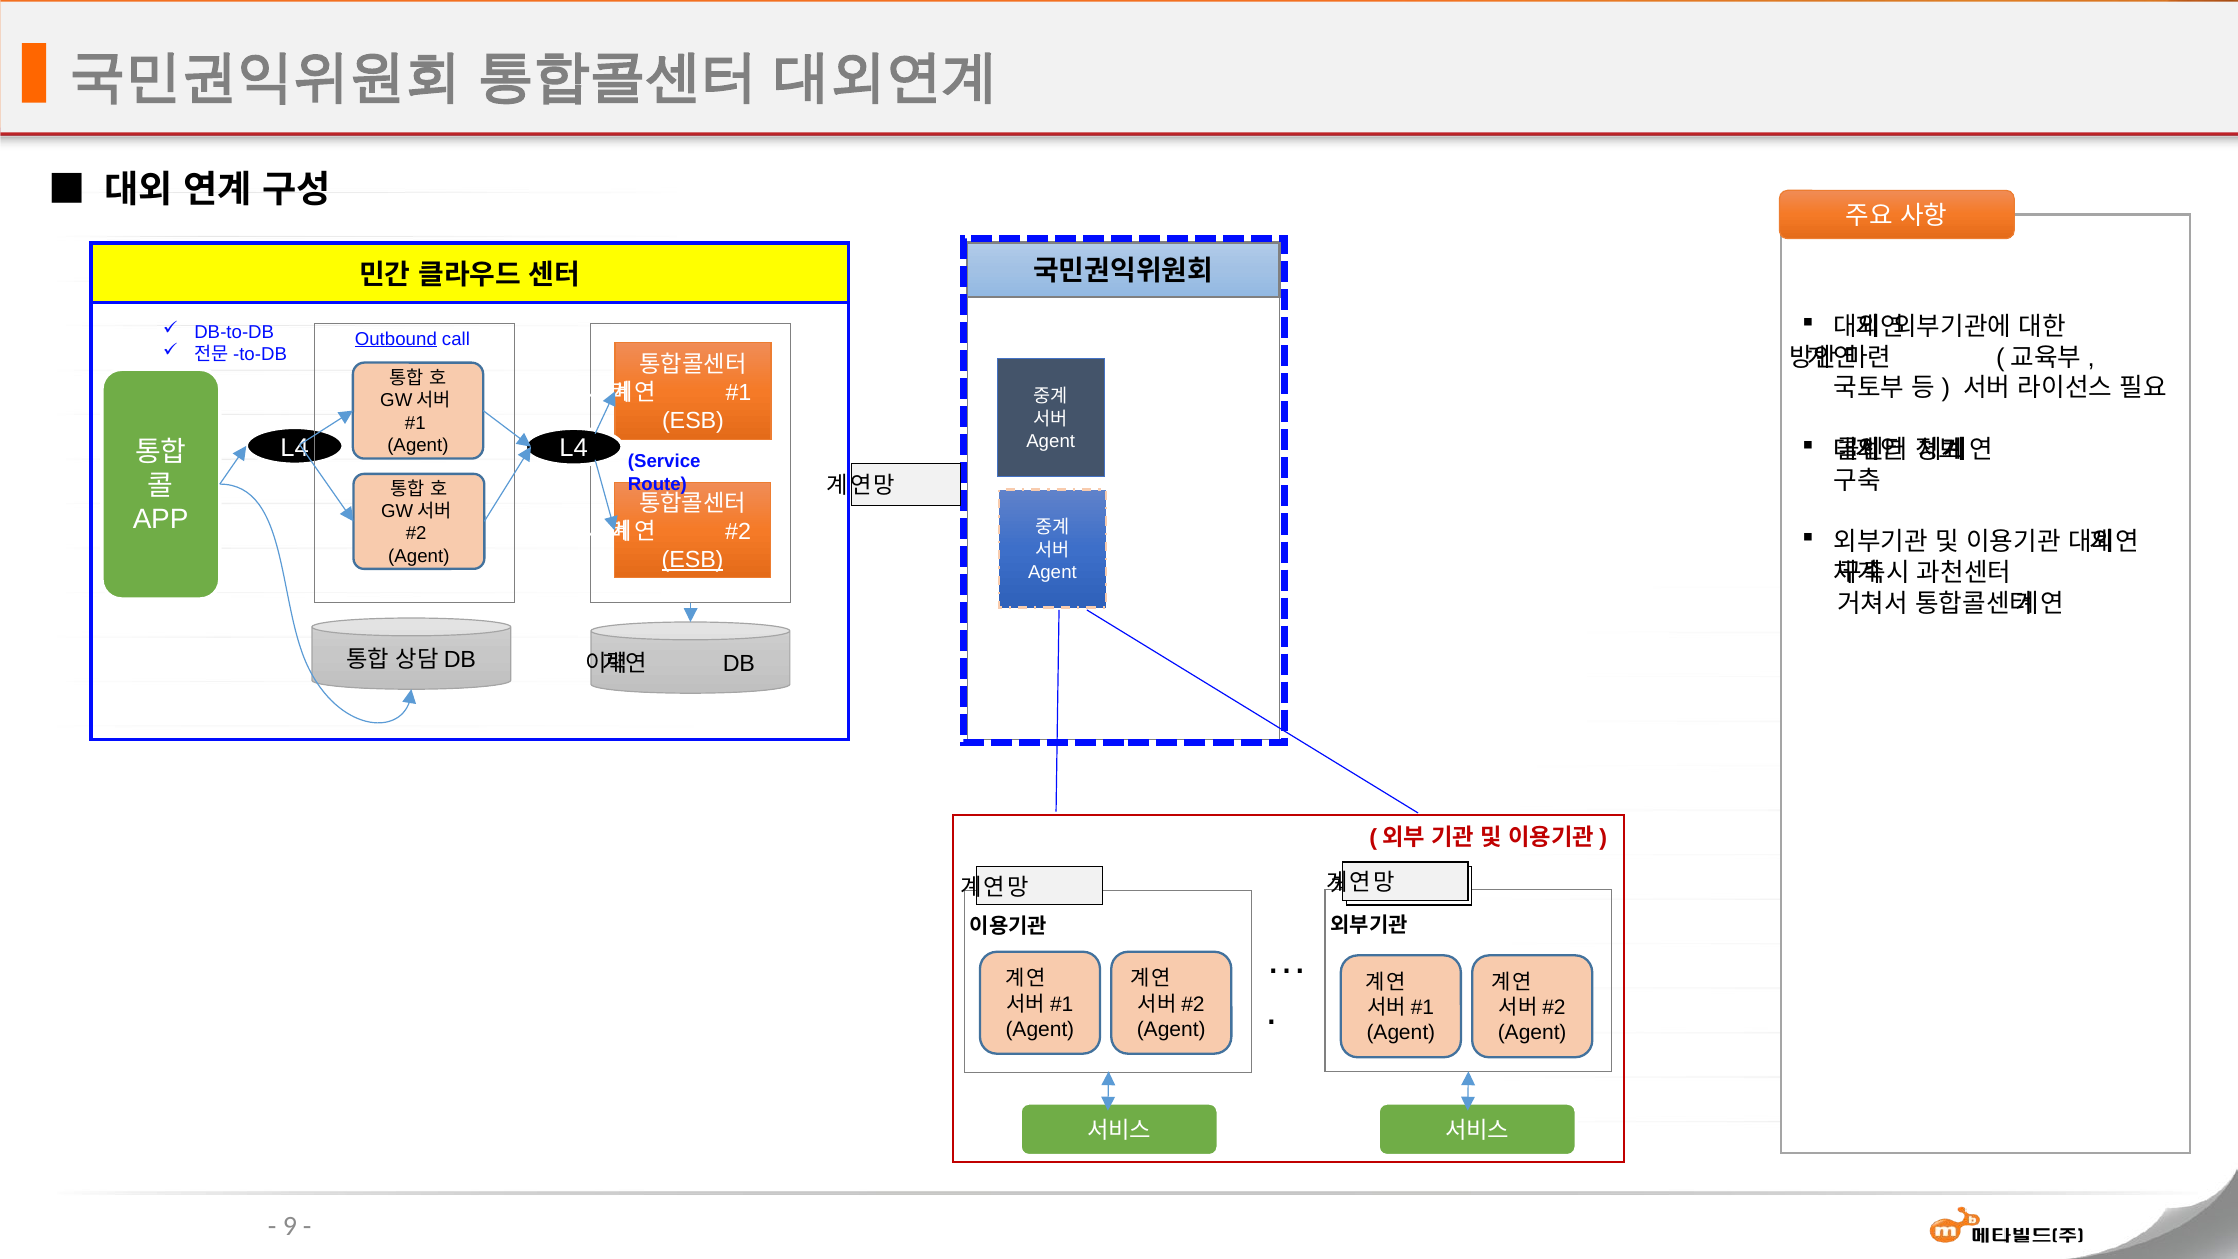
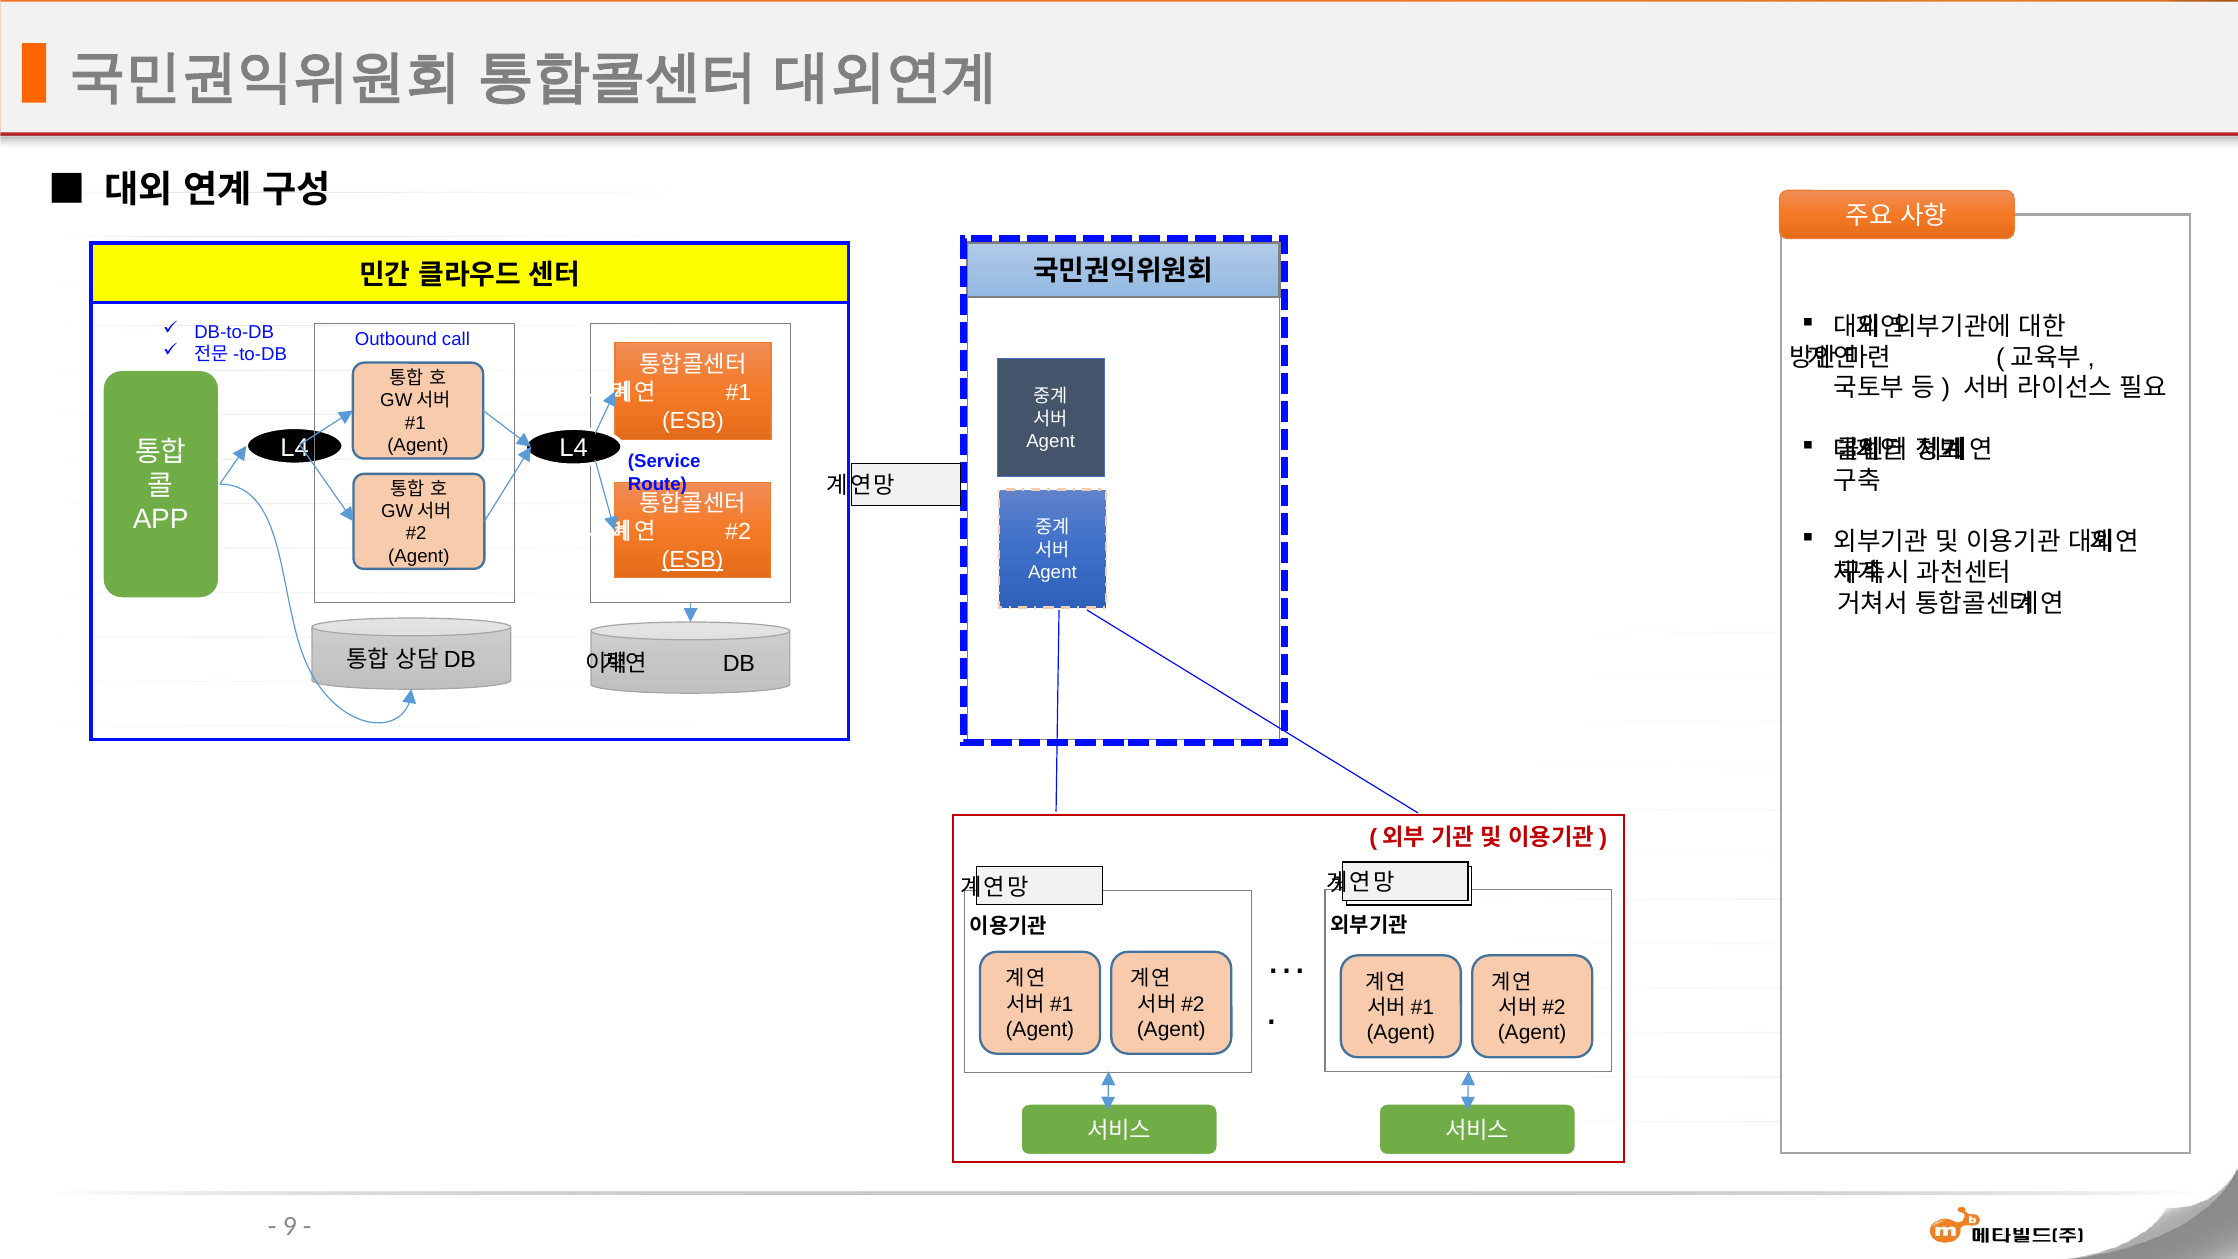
Outbound underline: present -> none (396, 339)
